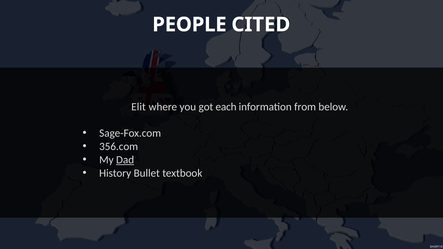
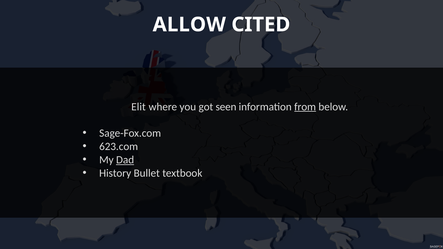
PEOPLE: PEOPLE -> ALLOW (189, 25)
each: each -> seen (226, 107)
from underline: none -> present (305, 107)
356.com: 356.com -> 623.com (119, 147)
